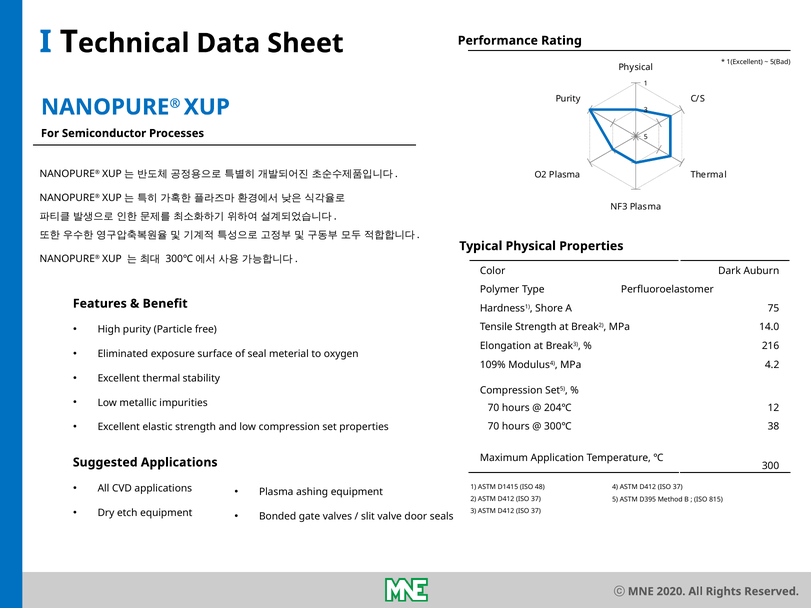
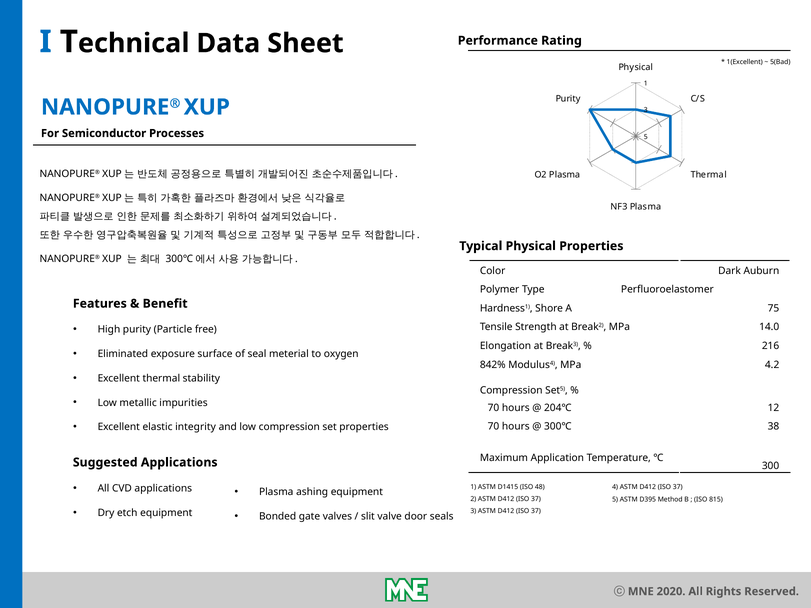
109%: 109% -> 842% (493, 365)
elastic strength: strength -> integrity (196, 427)
